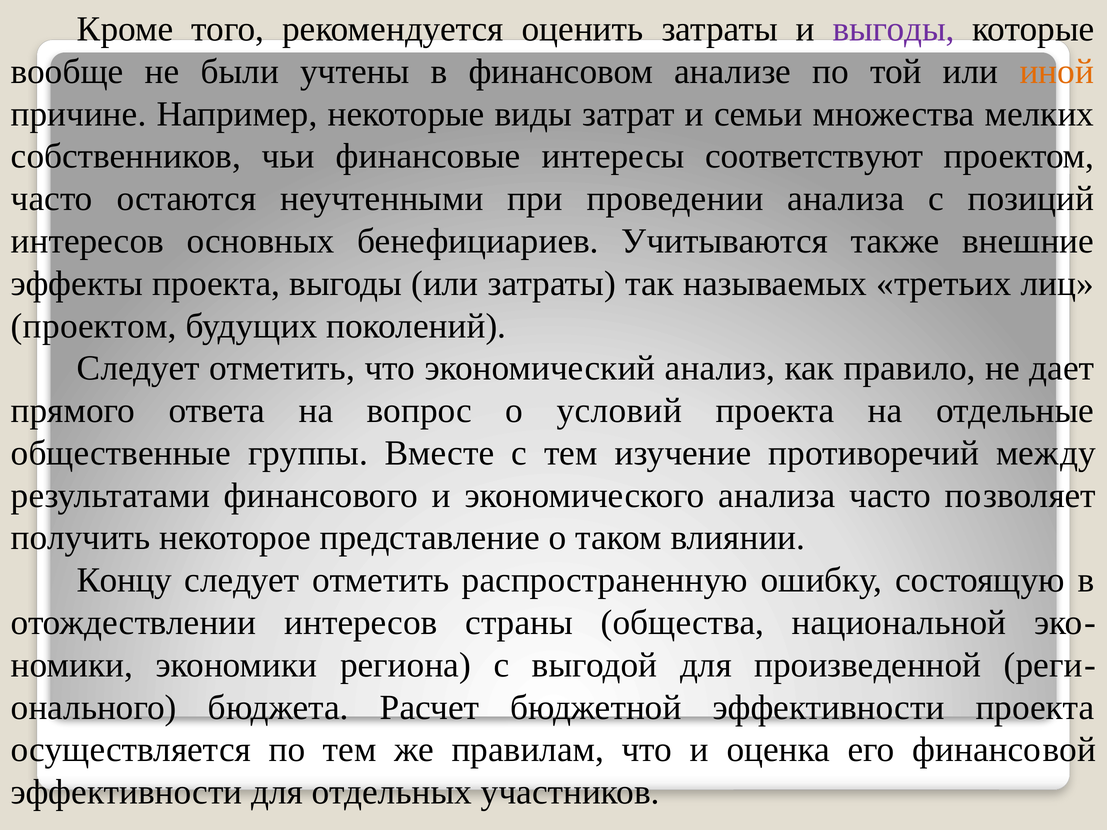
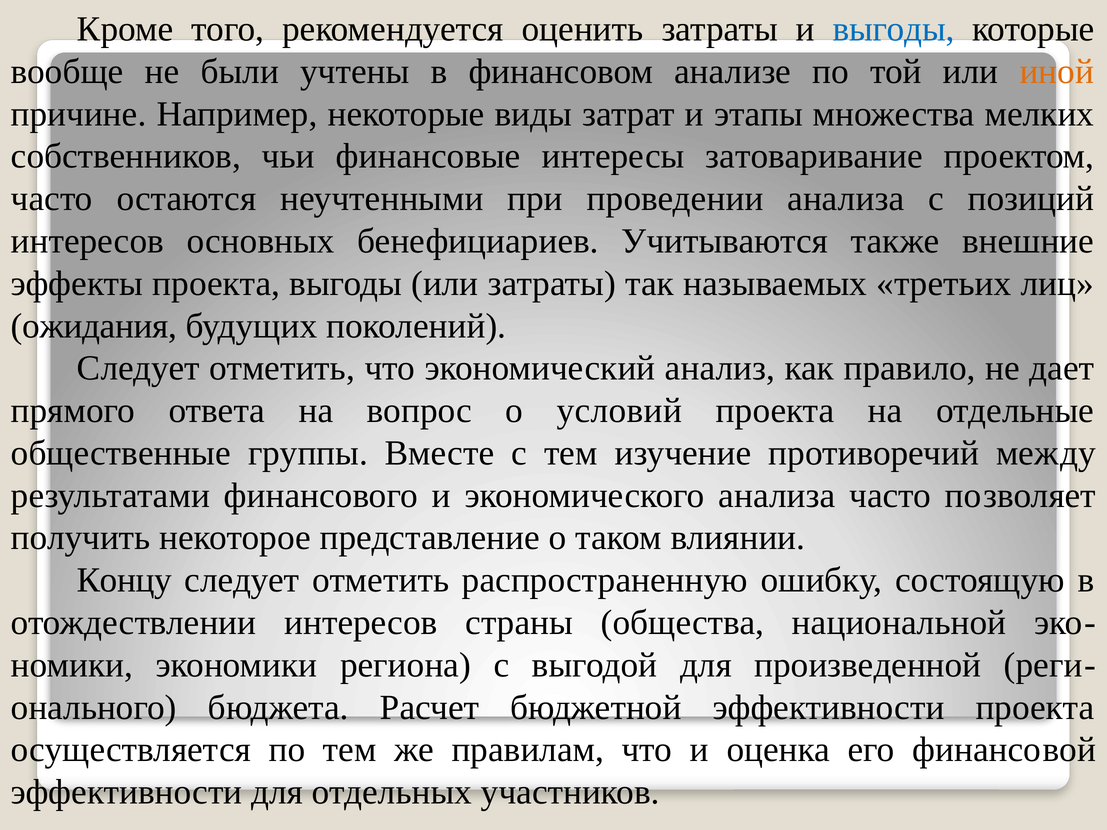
выгоды colour: purple -> blue (894, 29)
семьи: семьи -> этапы (758, 114)
соответствуют: соответствуют -> затоваривание (814, 156)
проектом: проектом -> ожидания (94, 326)
